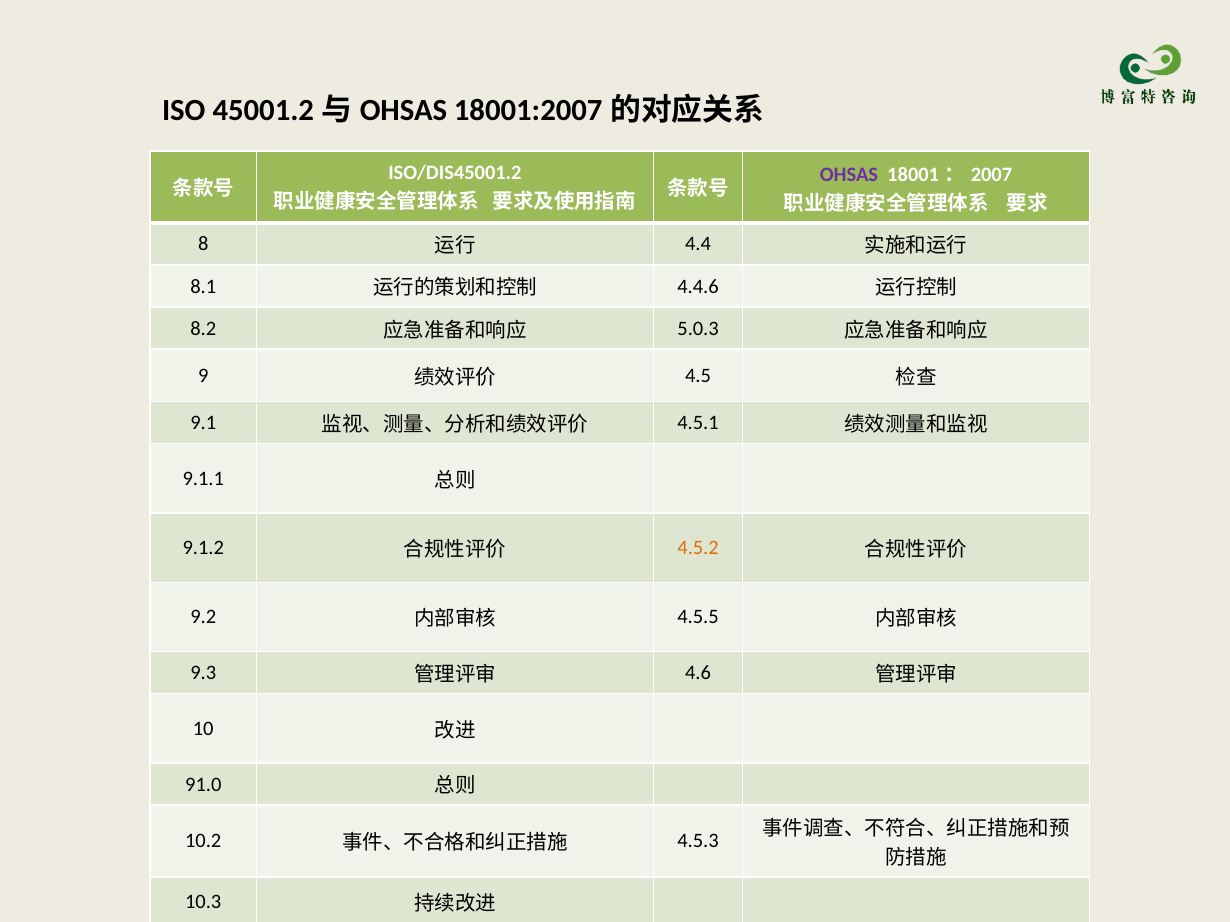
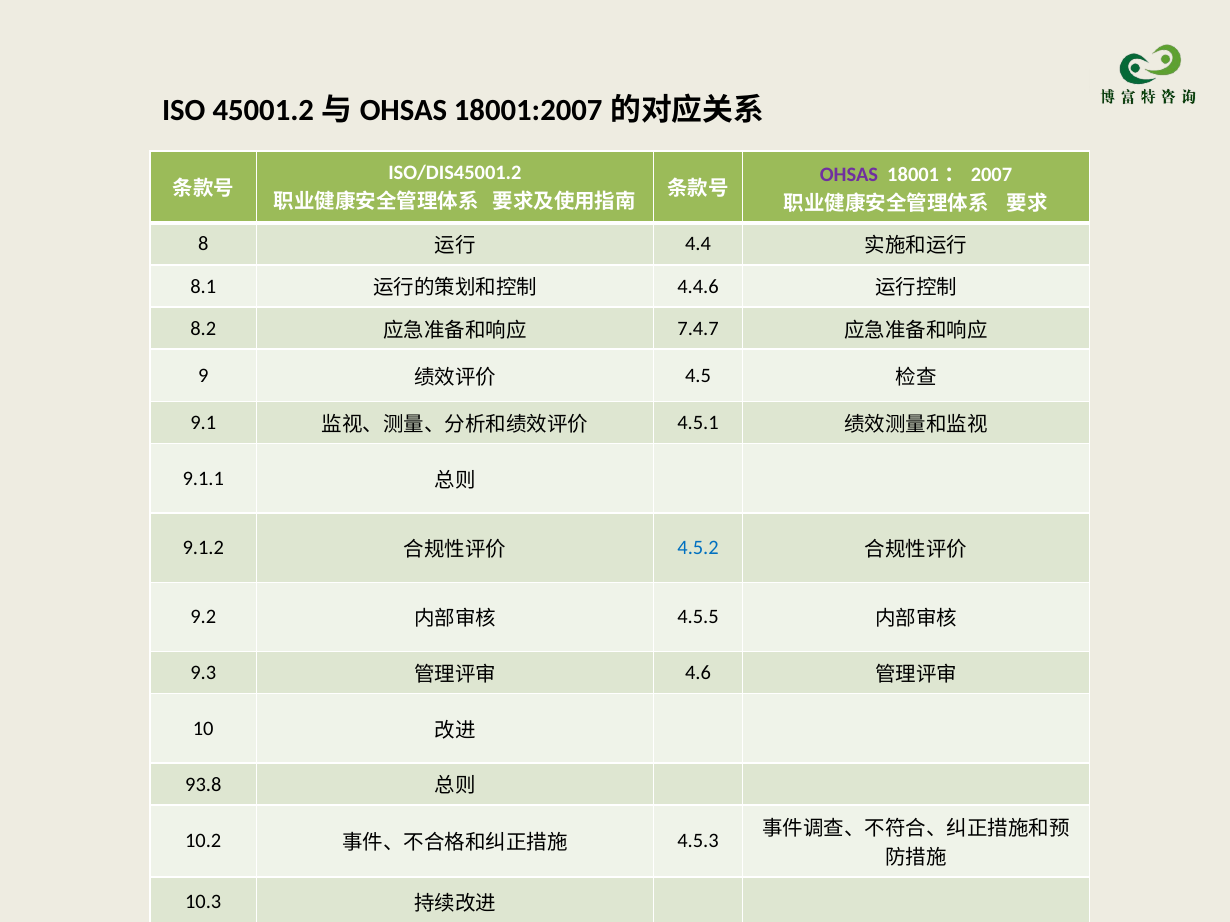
5.0.3: 5.0.3 -> 7.4.7 (698, 328)
4.5.2 colour: orange -> blue (698, 548)
91.0: 91.0 -> 93.8 (203, 785)
